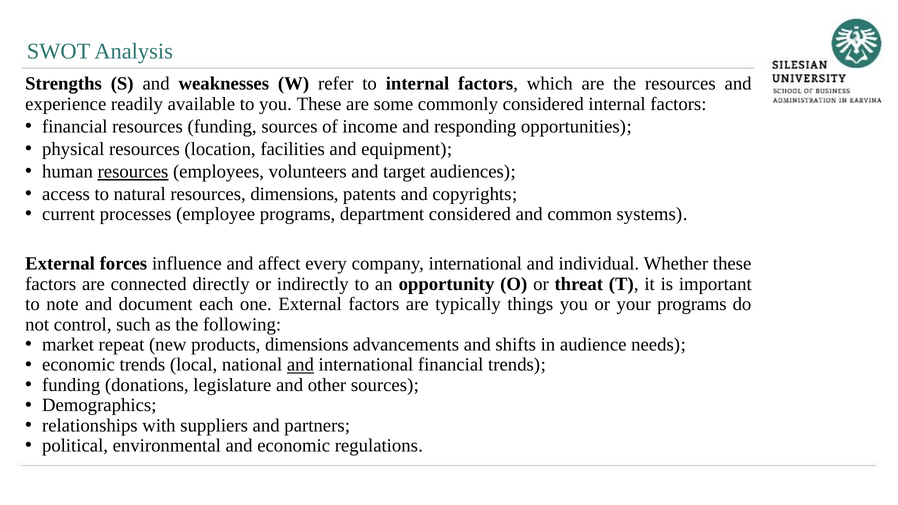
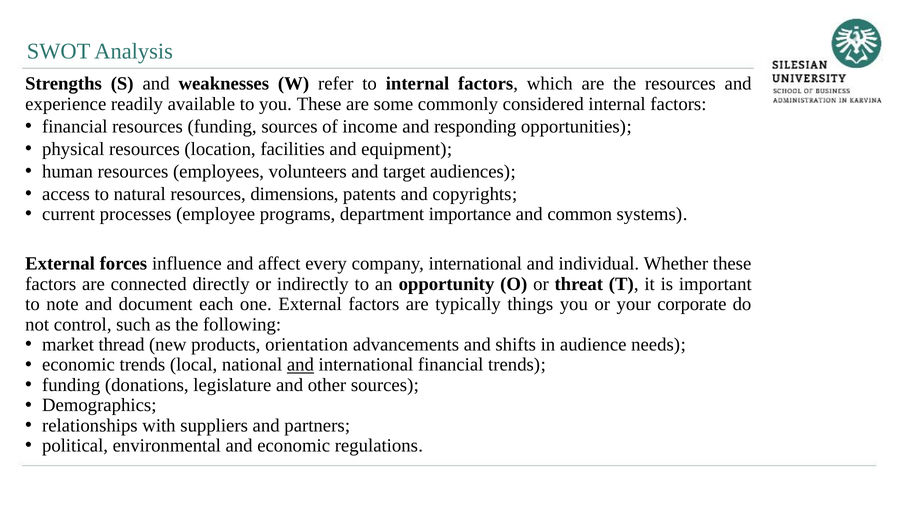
resources underline: present -> none (133, 172)
department considered: considered -> importance (470, 214)
your programs: programs -> corporate (692, 304)
repeat: repeat -> thread (122, 345)
products dimensions: dimensions -> orientation (307, 345)
